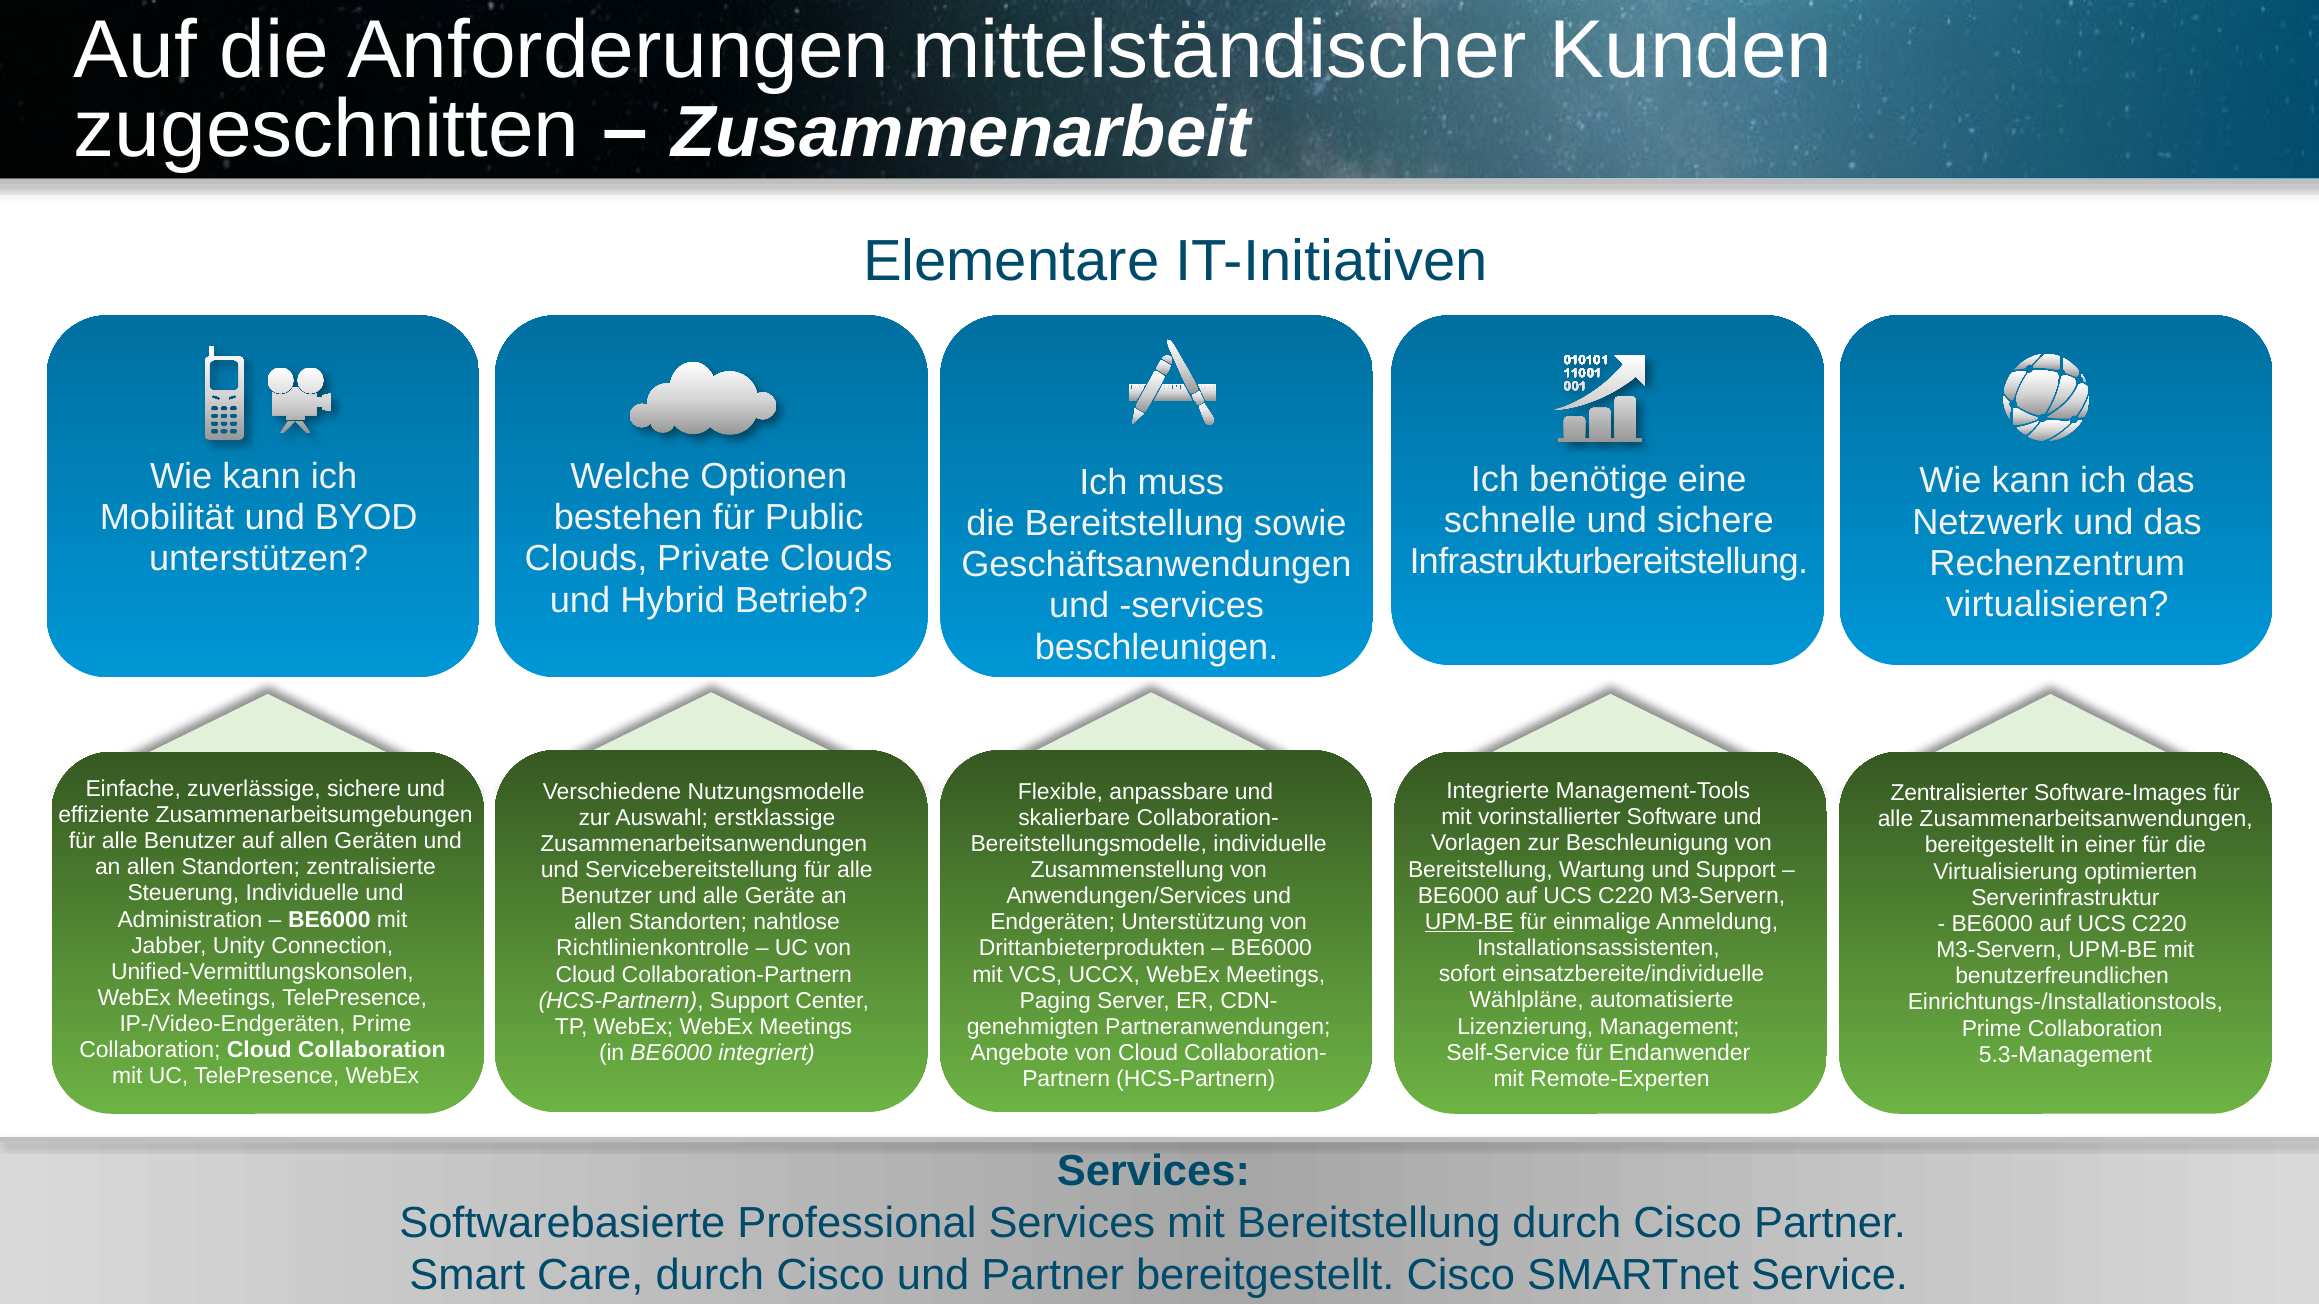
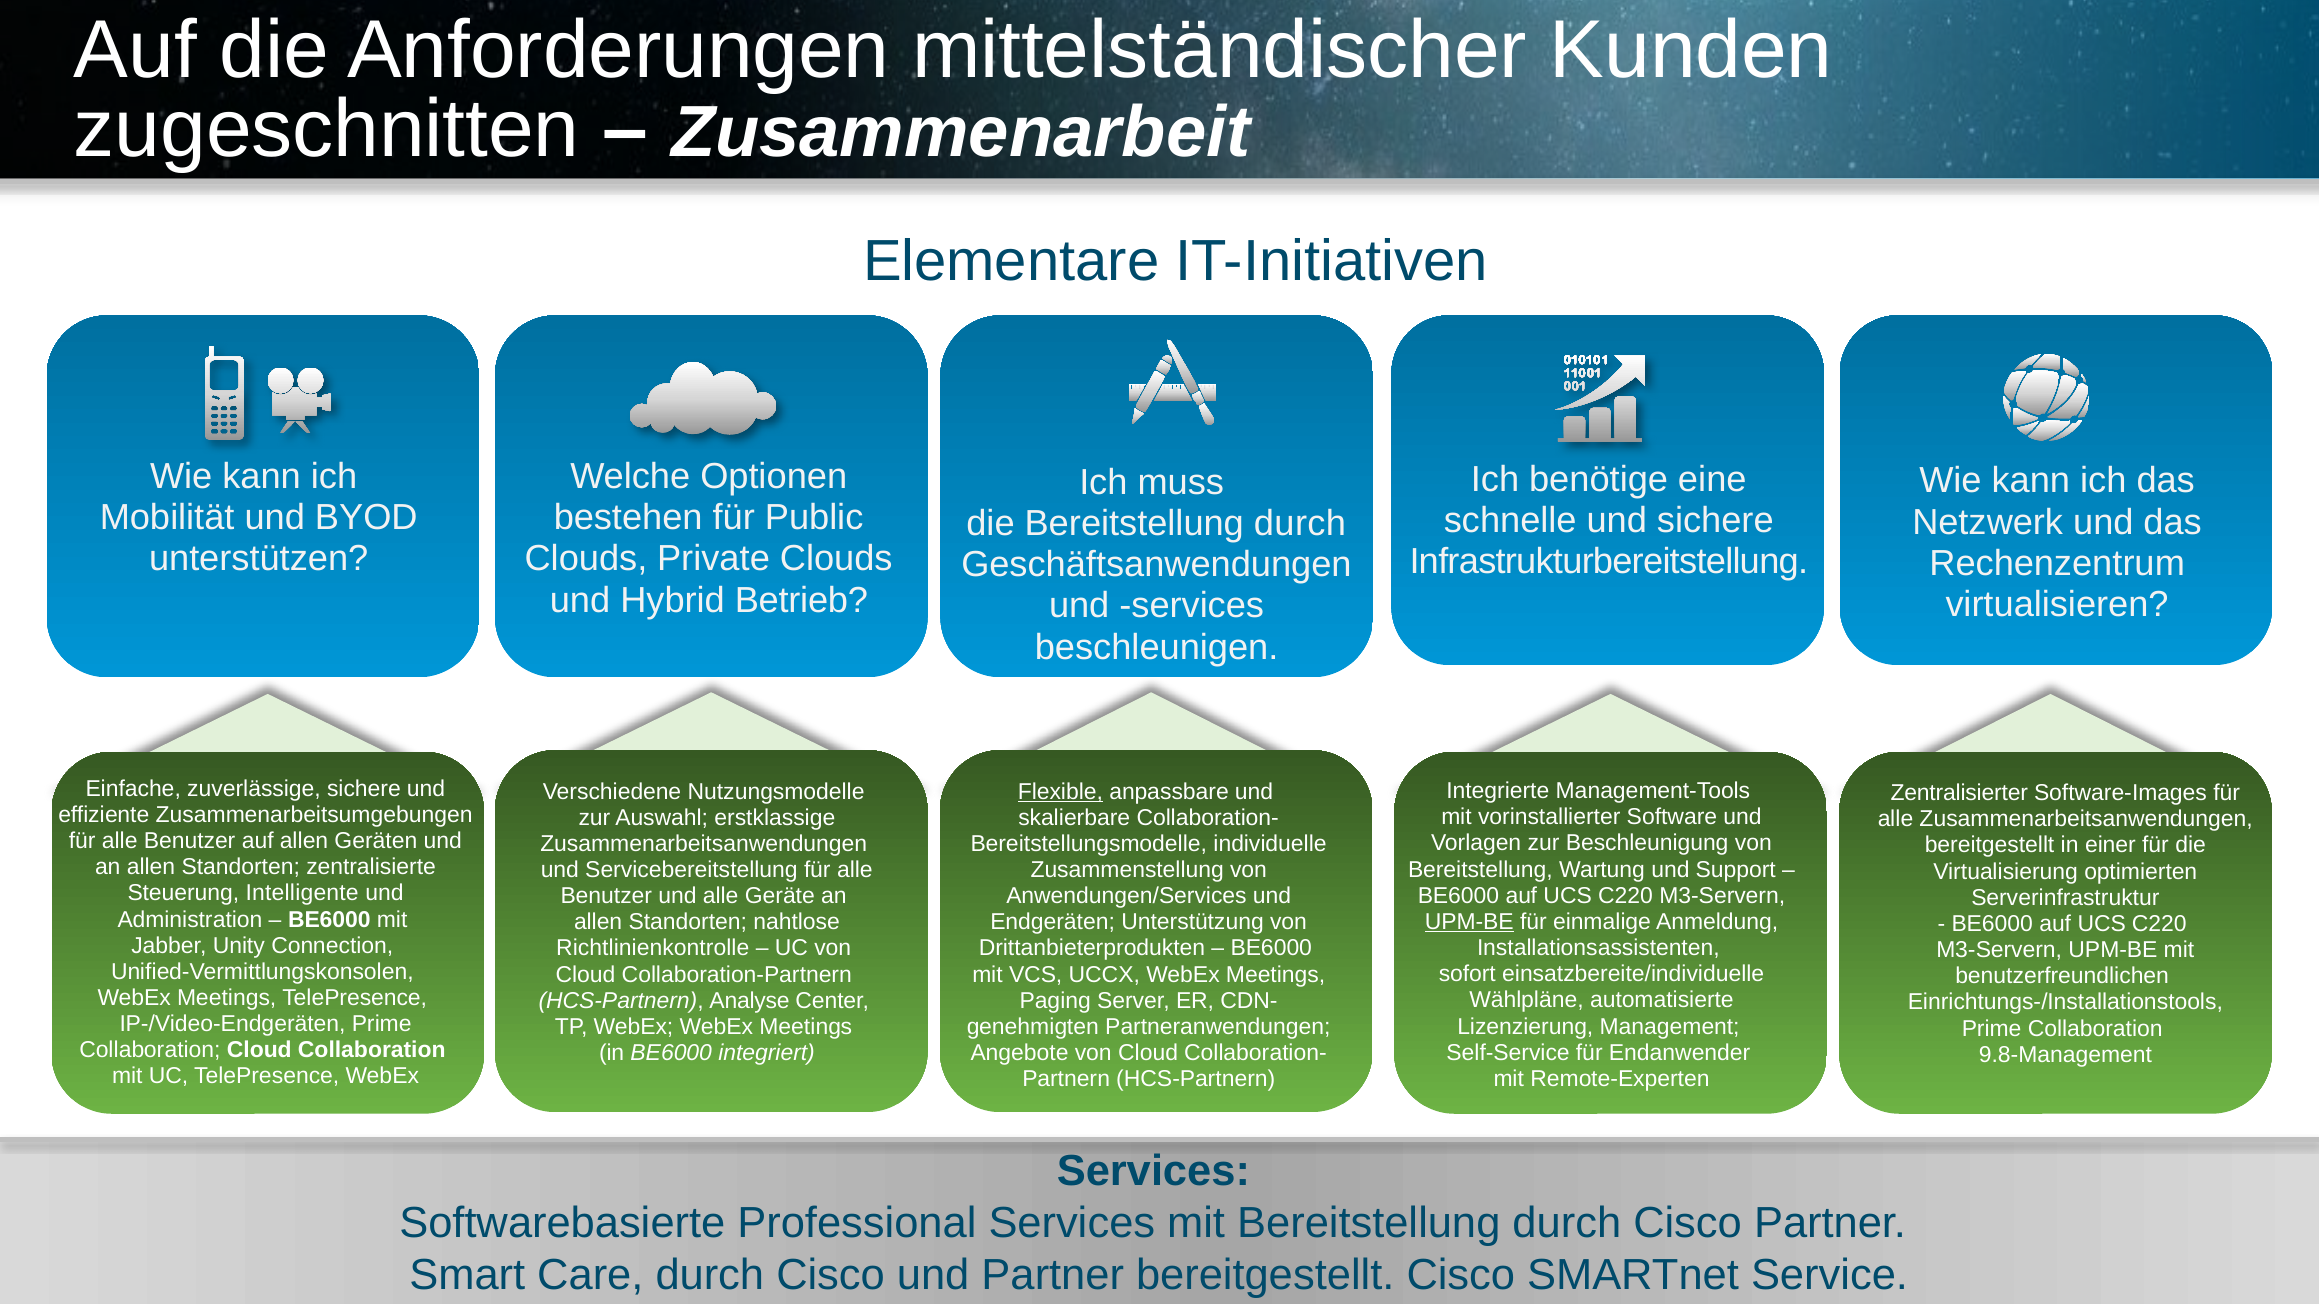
die Bereitstellung sowie: sowie -> durch (1300, 524)
Flexible underline: none -> present (1060, 792)
Steuerung Individuelle: Individuelle -> Intelligente (302, 894)
HCS-Partnern Support: Support -> Analyse (750, 1001)
5.3-Management: 5.3-Management -> 9.8-Management (2065, 1055)
